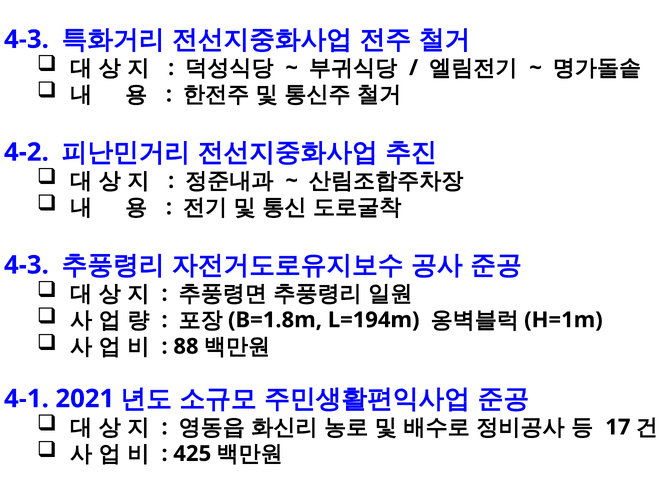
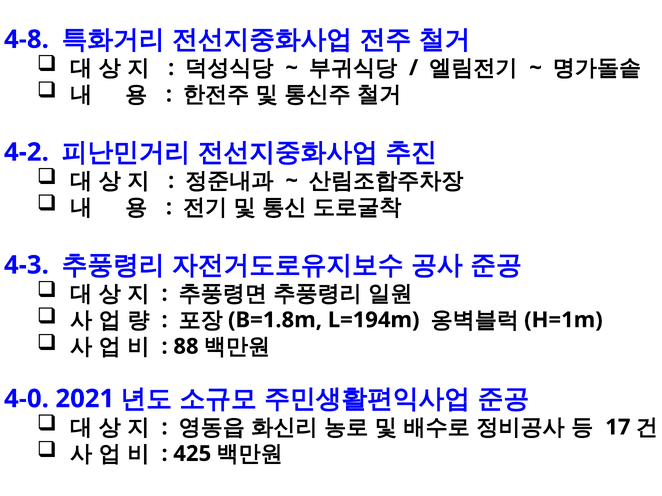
4-3: 4-3 -> 4-8 (26, 39)
4-1: 4-1 -> 4-0 (26, 399)
